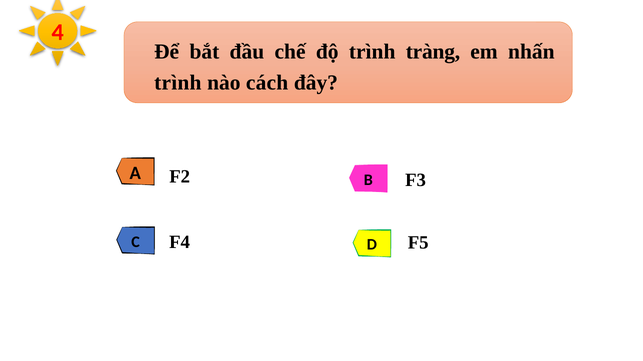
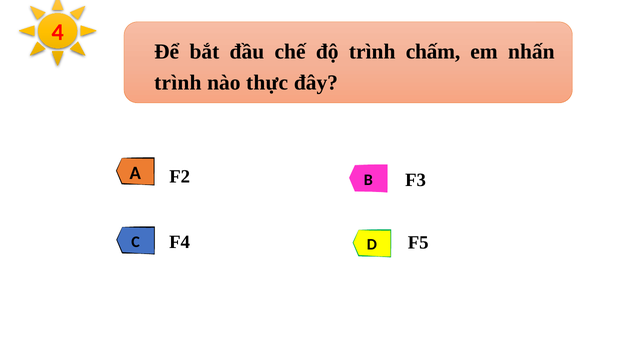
tràng: tràng -> chấm (433, 52)
cách: cách -> thực (267, 83)
